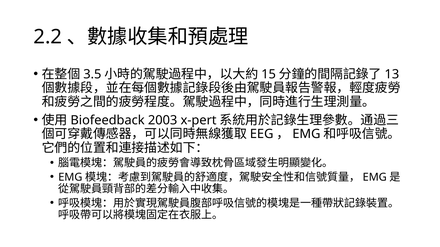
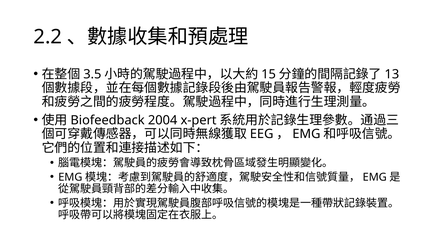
2003: 2003 -> 2004 (163, 120)
